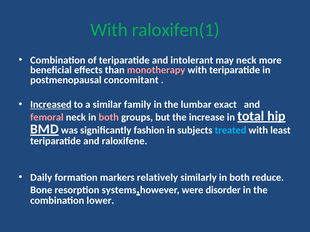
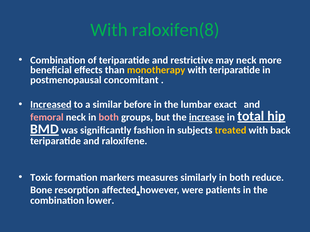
raloxifen(1: raloxifen(1 -> raloxifen(8 (176, 30)
intolerant: intolerant -> restrictive (192, 60)
monotherapy colour: pink -> yellow (156, 70)
family: family -> before (138, 105)
increase underline: none -> present (207, 117)
treated colour: light blue -> yellow (231, 131)
least: least -> back (280, 131)
Daily: Daily -> Toxic (41, 178)
relatively: relatively -> measures (157, 178)
systems: systems -> affected (119, 190)
disorder: disorder -> patients (223, 190)
